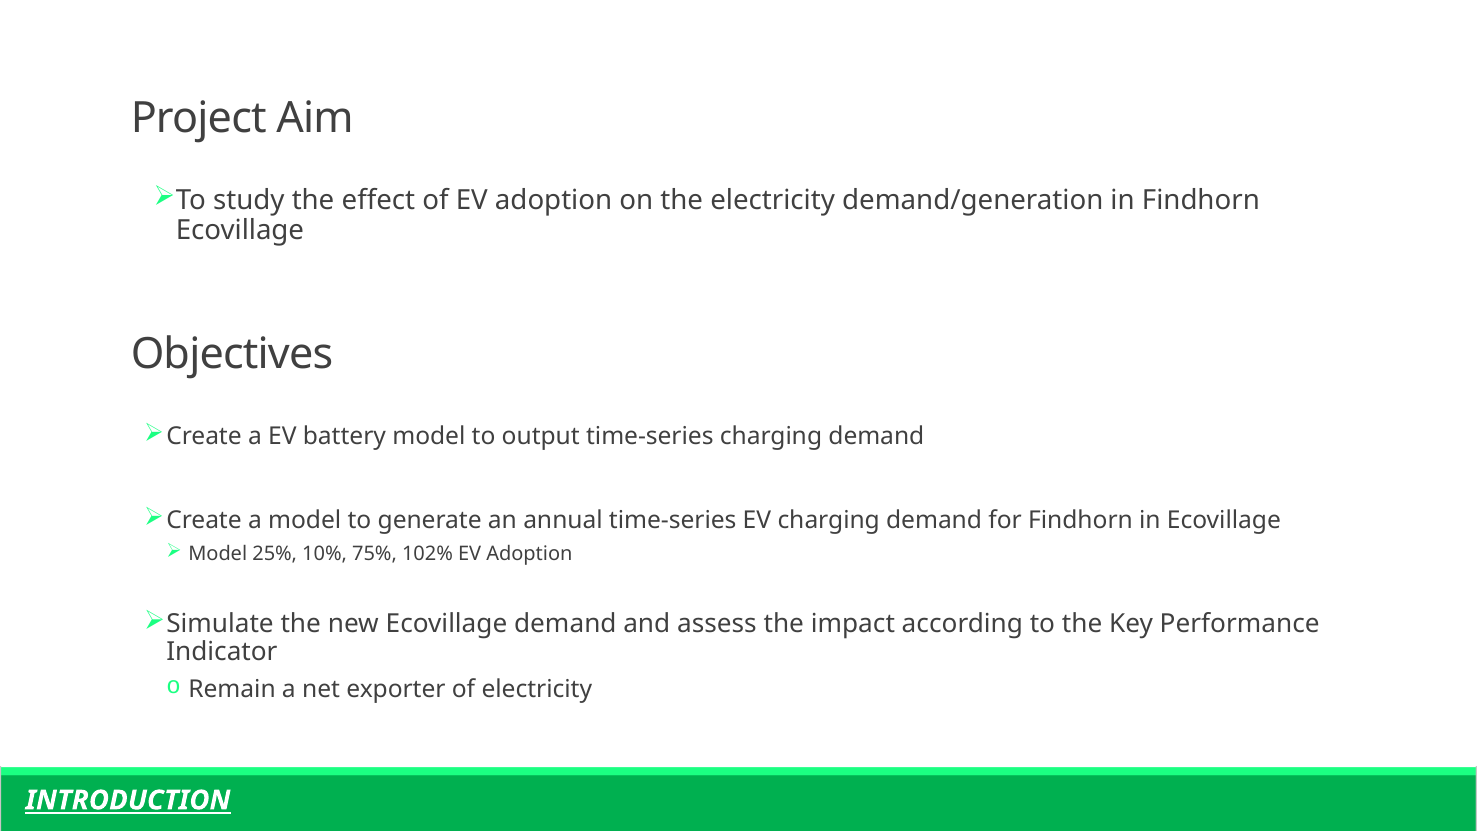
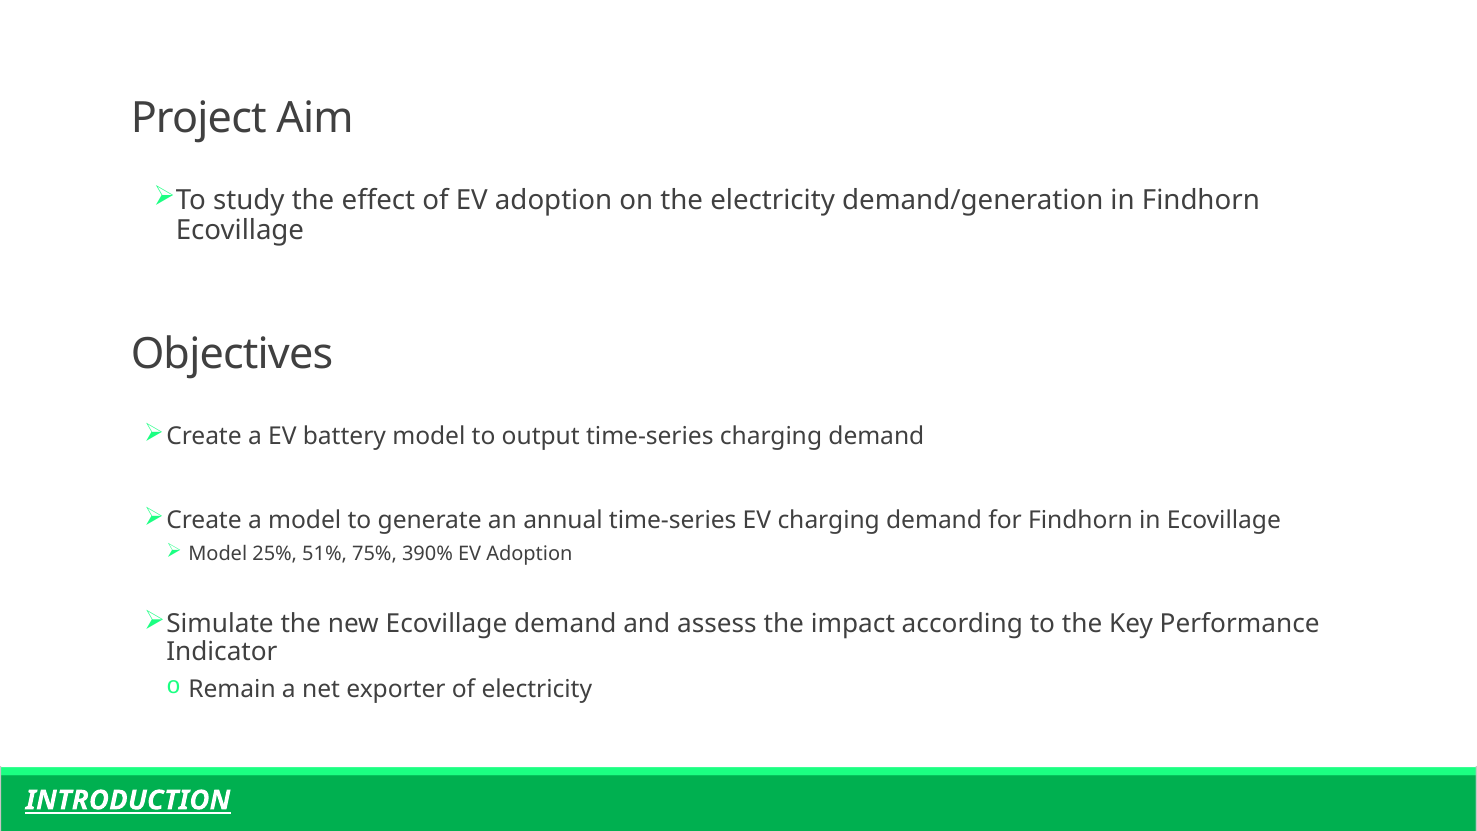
10%: 10% -> 51% (325, 554)
102%: 102% -> 390% (428, 554)
